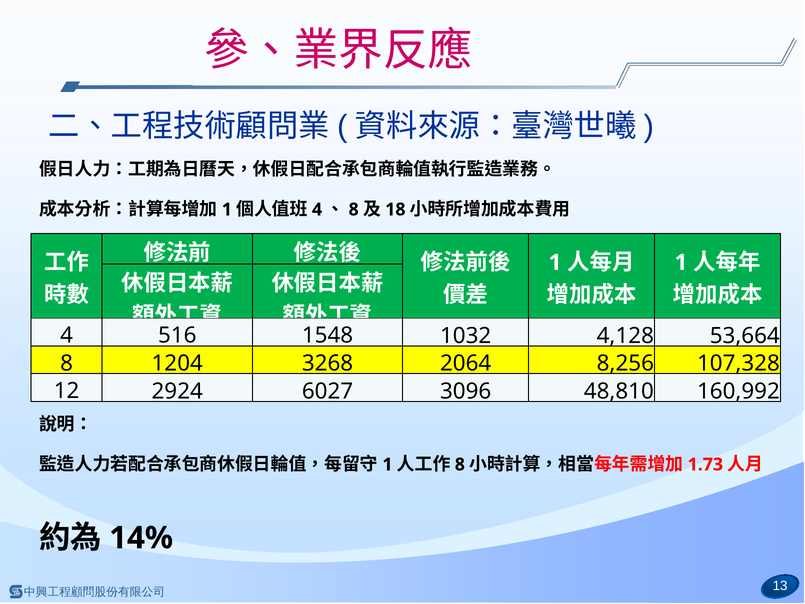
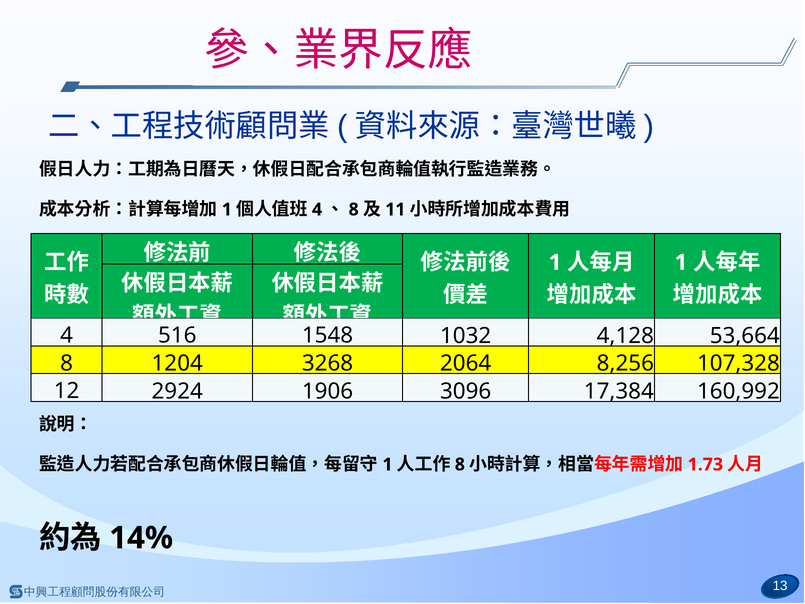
18: 18 -> 11 (395, 209)
6027: 6027 -> 1906 (328, 391)
48,810: 48,810 -> 17,384 (619, 391)
